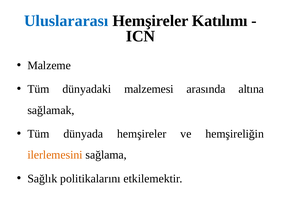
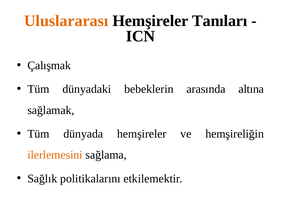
Uluslararası colour: blue -> orange (66, 21)
Katılımı: Katılımı -> Tanıları (220, 21)
Malzeme: Malzeme -> Çalışmak (49, 65)
malzemesi: malzemesi -> bebeklerin (149, 89)
